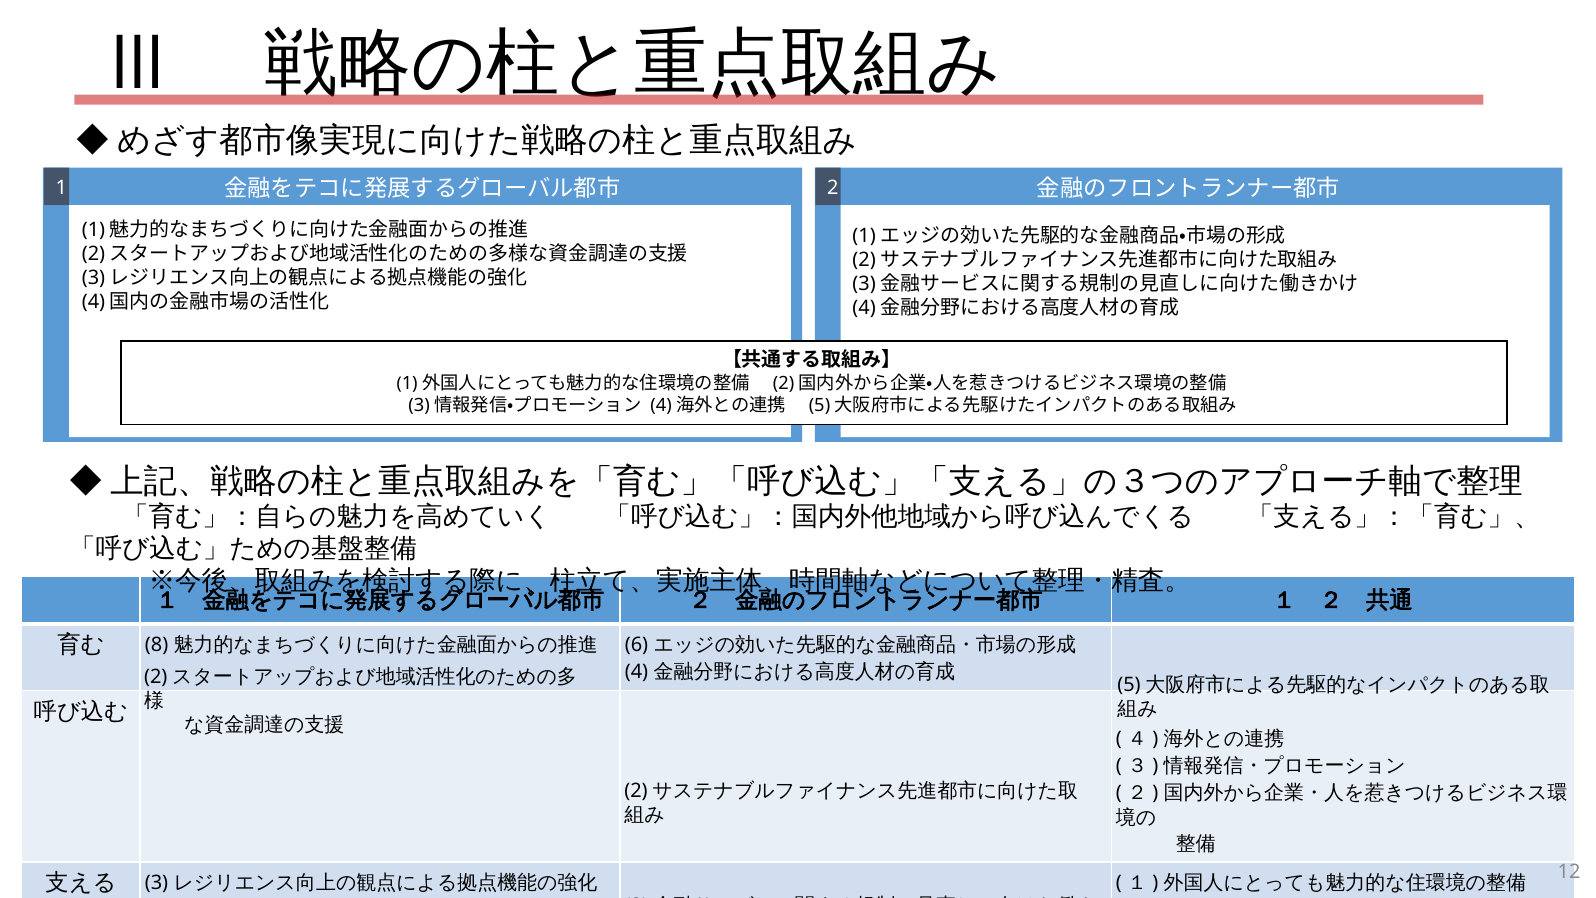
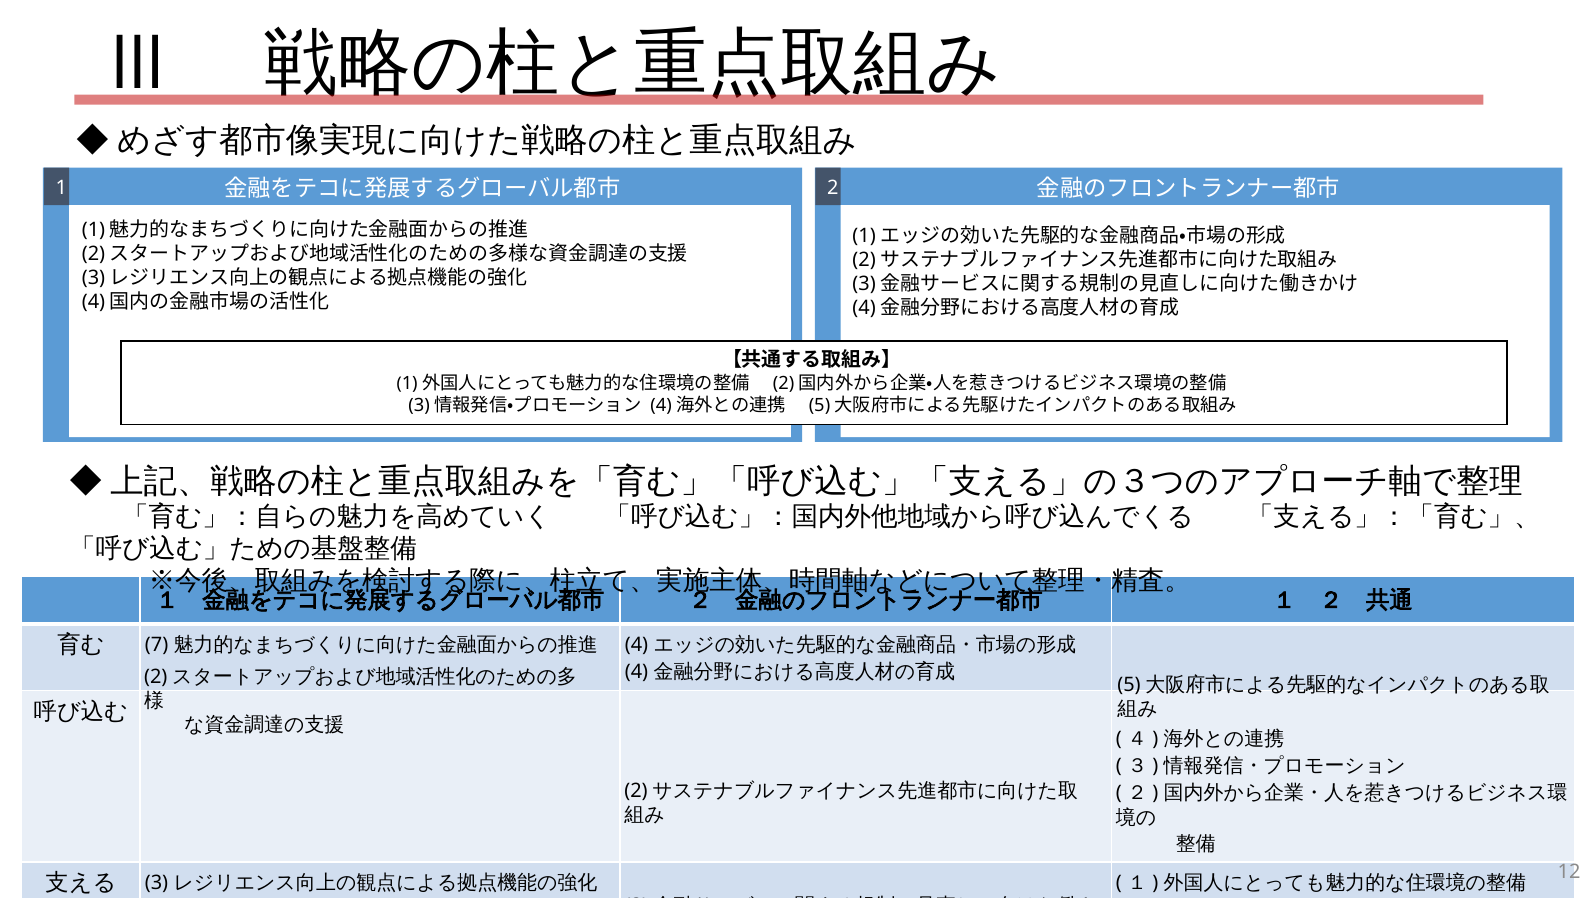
8: 8 -> 7 (157, 645)
6: 6 -> 4 (637, 645)
